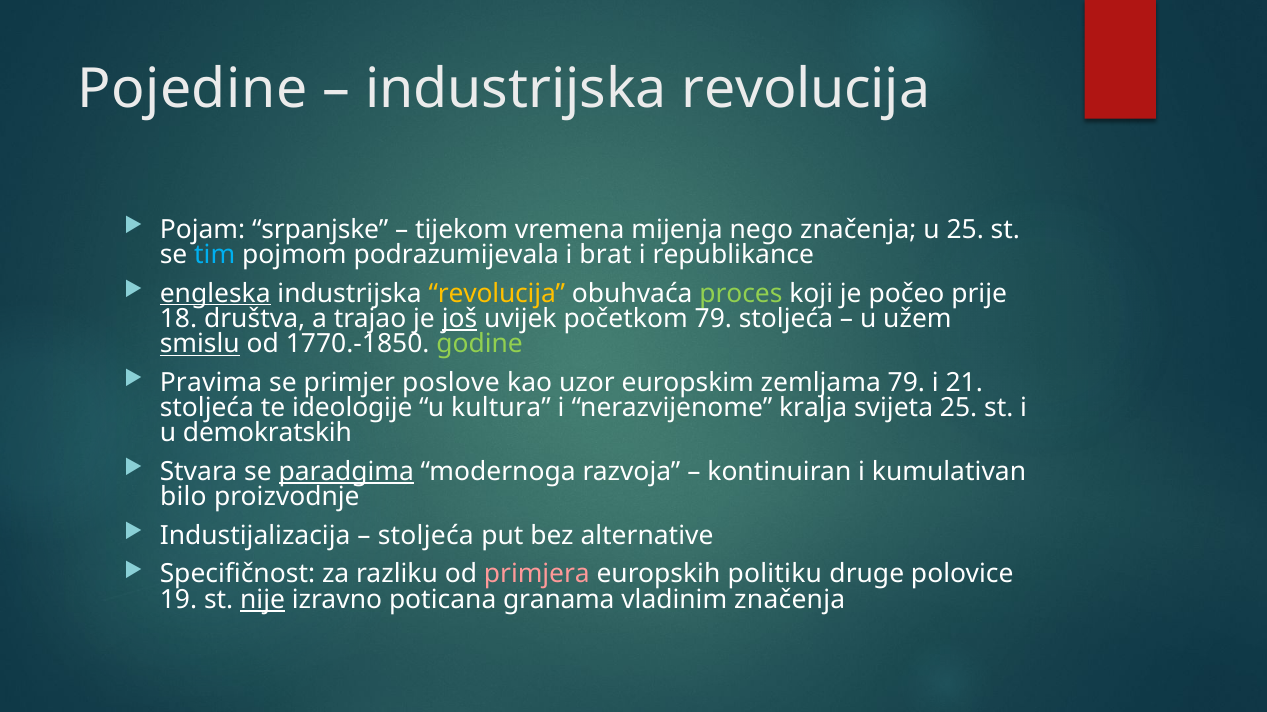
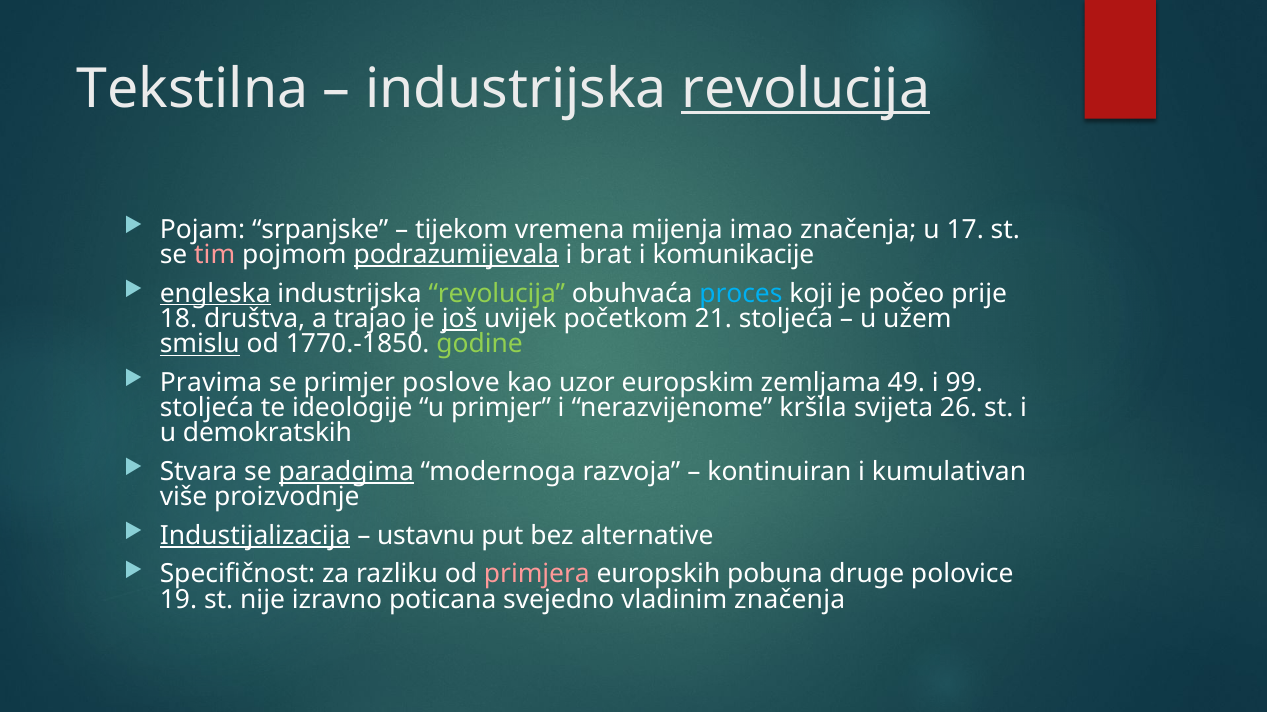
Pojedine: Pojedine -> Tekstilna (193, 89)
revolucija underline: none -> present (806, 89)
nego: nego -> imao (761, 230)
u 25: 25 -> 17 (965, 230)
tim colour: light blue -> pink (215, 255)
podrazumijevala underline: none -> present (456, 255)
republikance: republikance -> komunikacije (733, 255)
revolucija colour: yellow -> light green (497, 294)
proces colour: light green -> light blue (741, 294)
početkom 79: 79 -> 21 (713, 319)
zemljama 79: 79 -> 49 (906, 383)
21: 21 -> 99 (964, 383)
u kultura: kultura -> primjer (501, 408)
kralja: kralja -> kršila (813, 408)
svijeta 25: 25 -> 26 (959, 408)
bilo: bilo -> više (184, 498)
Industijalizacija underline: none -> present (255, 536)
stoljeća: stoljeća -> ustavnu (426, 536)
politiku: politiku -> pobuna (775, 575)
nije underline: present -> none (263, 600)
granama: granama -> svejedno (559, 600)
